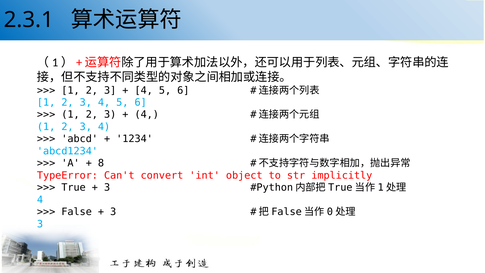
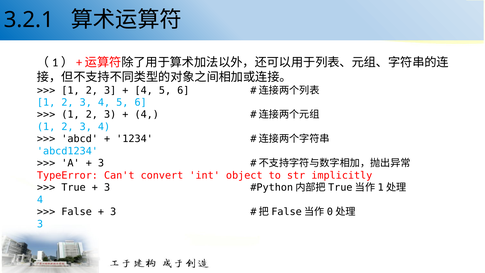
2.3.1: 2.3.1 -> 3.2.1 (29, 20)
8: 8 -> 3 (101, 163)
